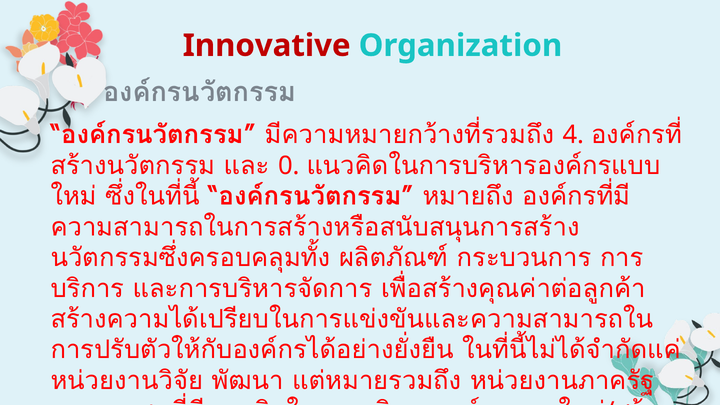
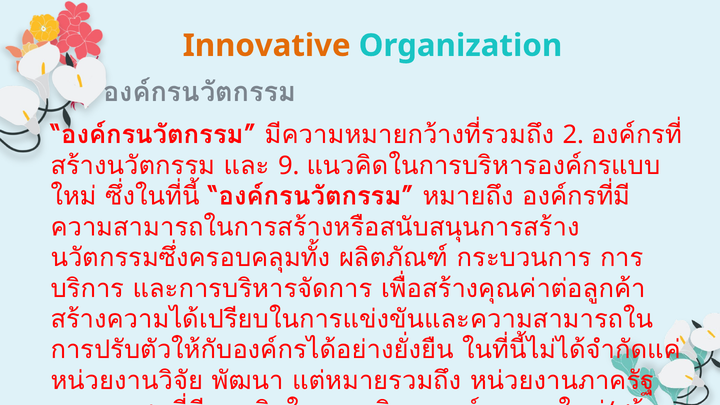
Innovative colour: red -> orange (267, 46)
4: 4 -> 2 (574, 135)
0: 0 -> 9 (289, 166)
